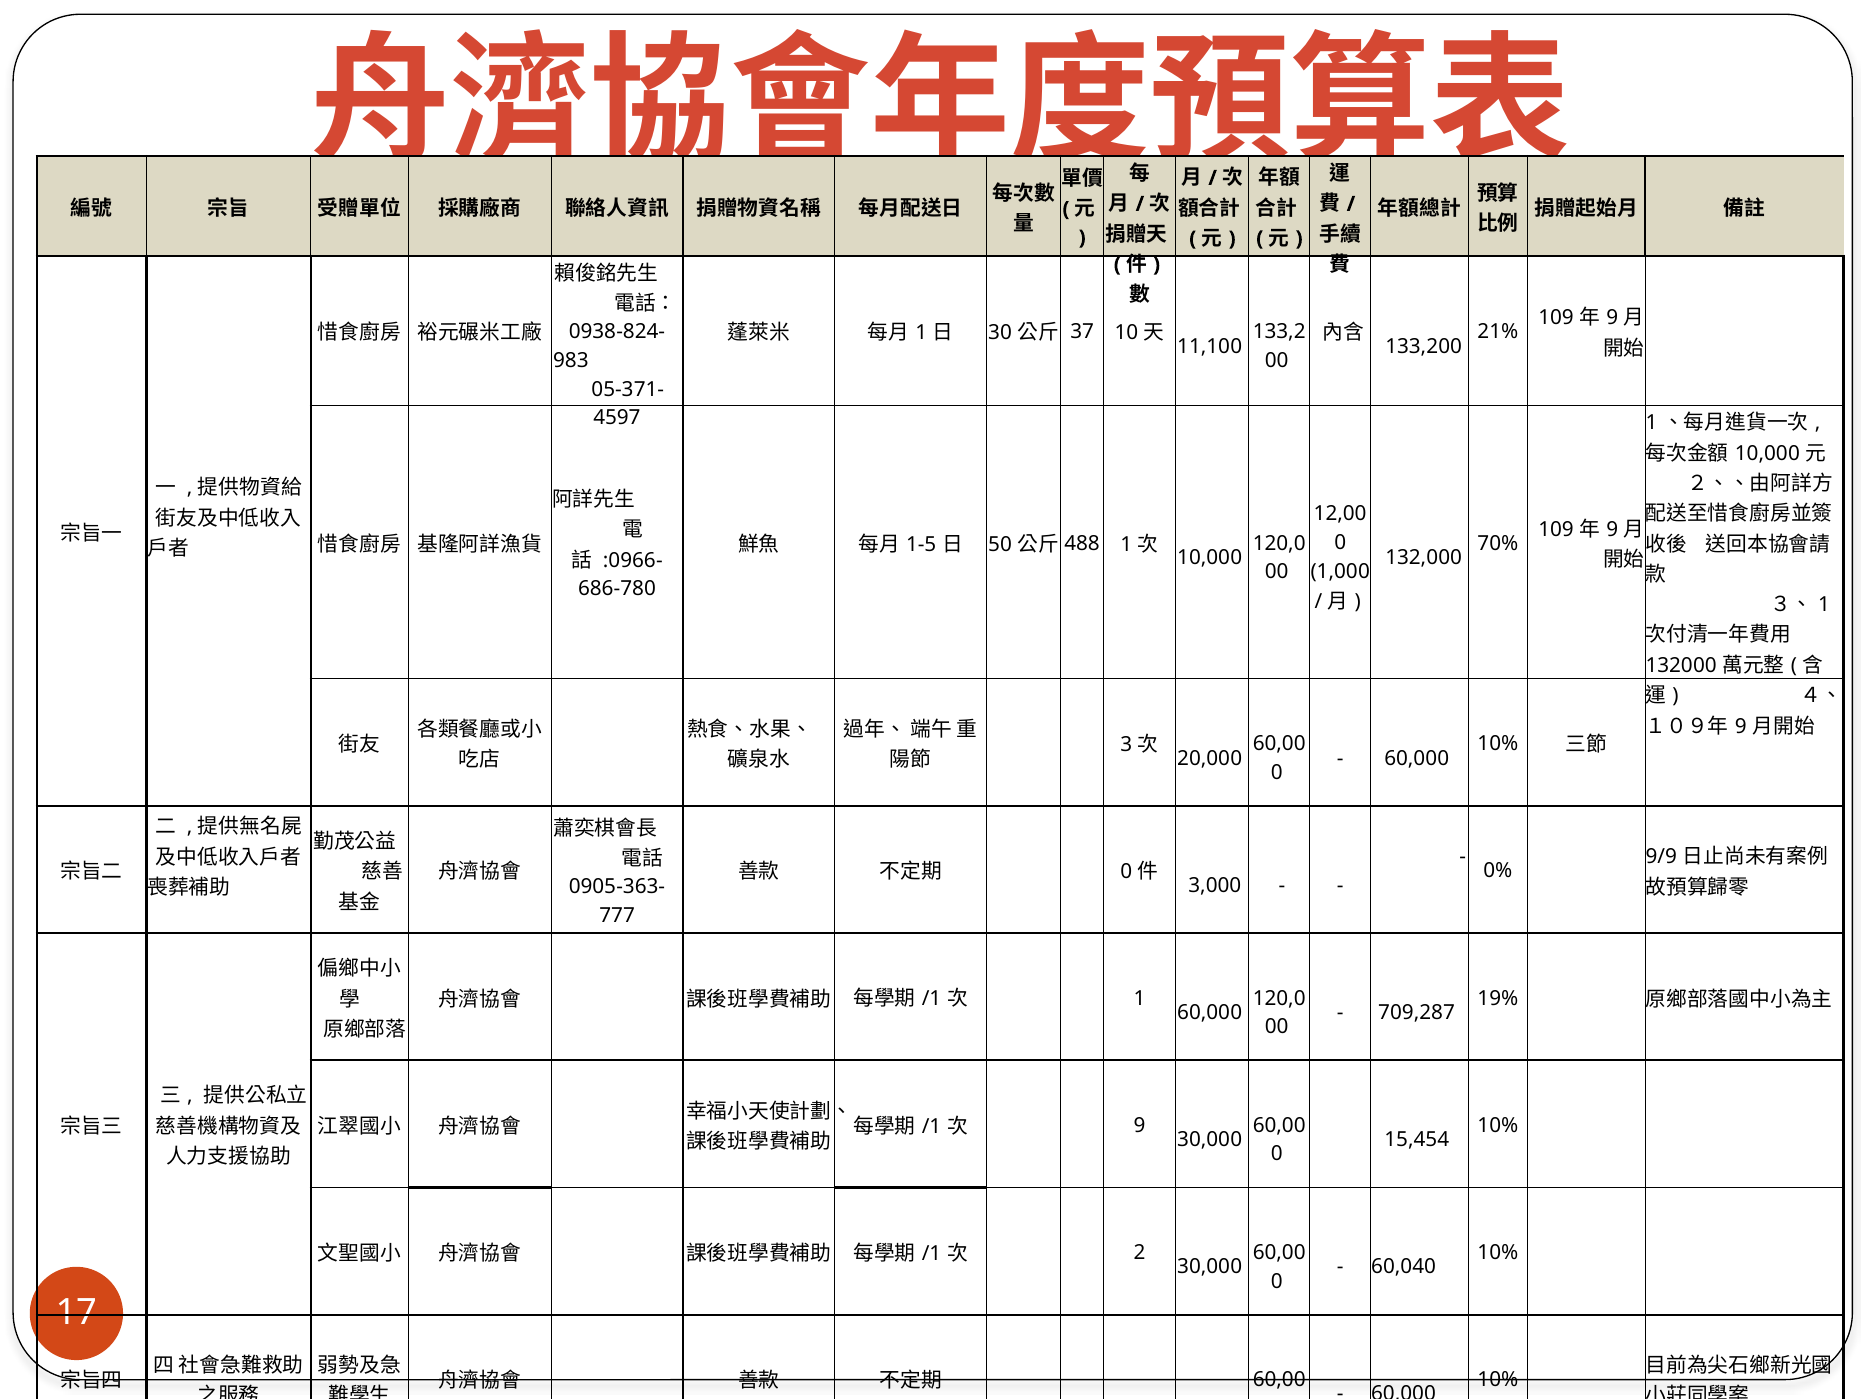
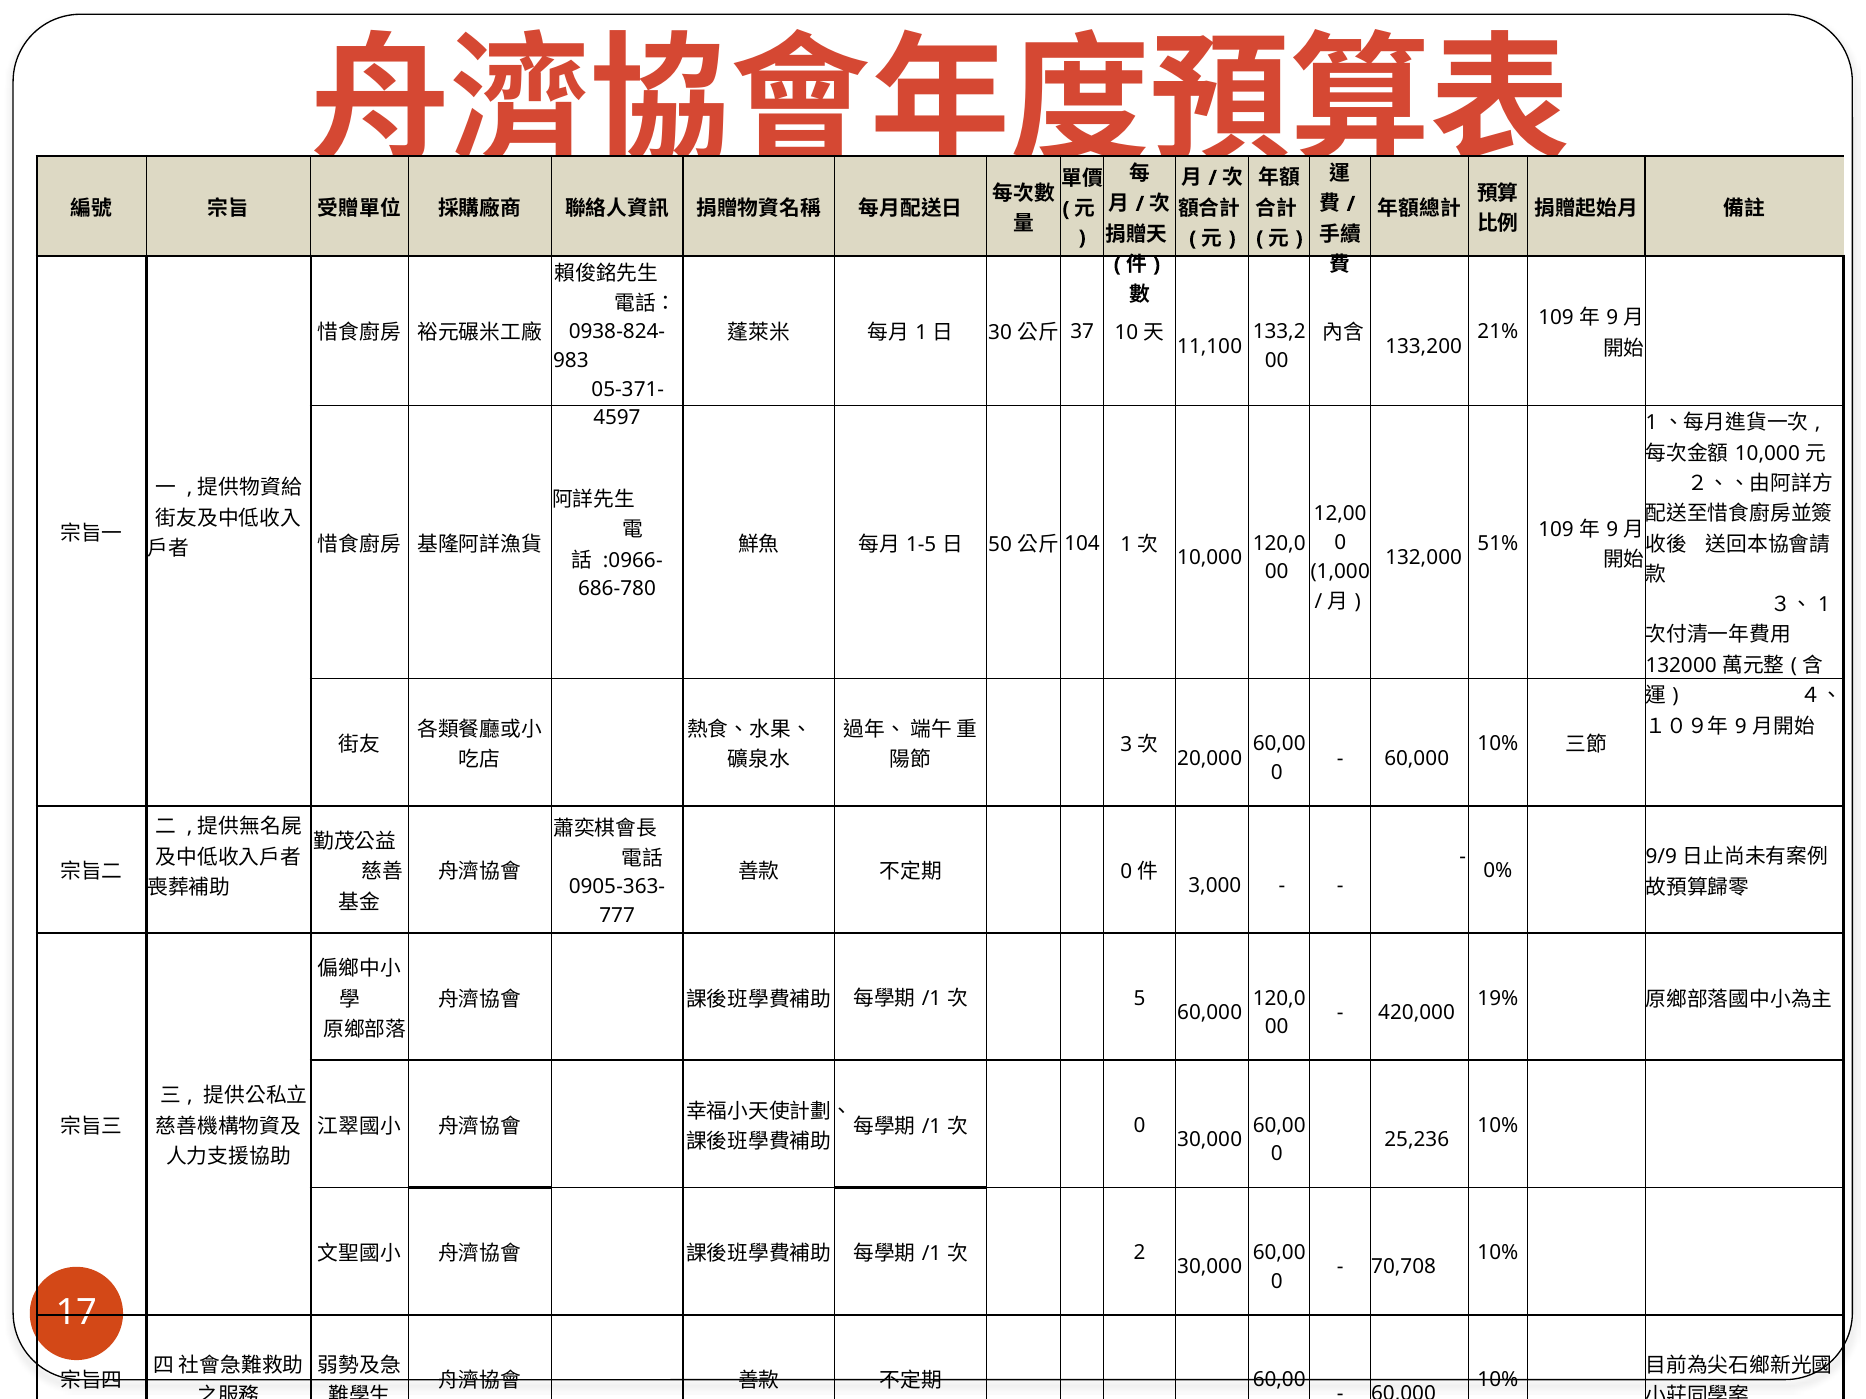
488: 488 -> 104 (1082, 544)
70%: 70% -> 51% (1498, 544)
1: 1 -> 5 (1140, 999)
709,287: 709,287 -> 420,000 (1417, 1013)
9: 9 -> 0 (1140, 1126)
15,454: 15,454 -> 25,236 (1417, 1140)
60,040: 60,040 -> 70,708 (1404, 1267)
